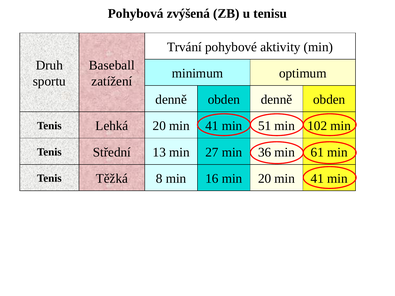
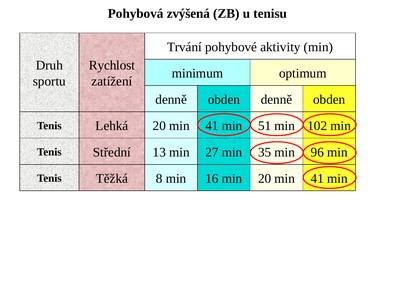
Baseball: Baseball -> Rychlost (112, 65)
36: 36 -> 35 (265, 152)
61: 61 -> 96 (317, 152)
